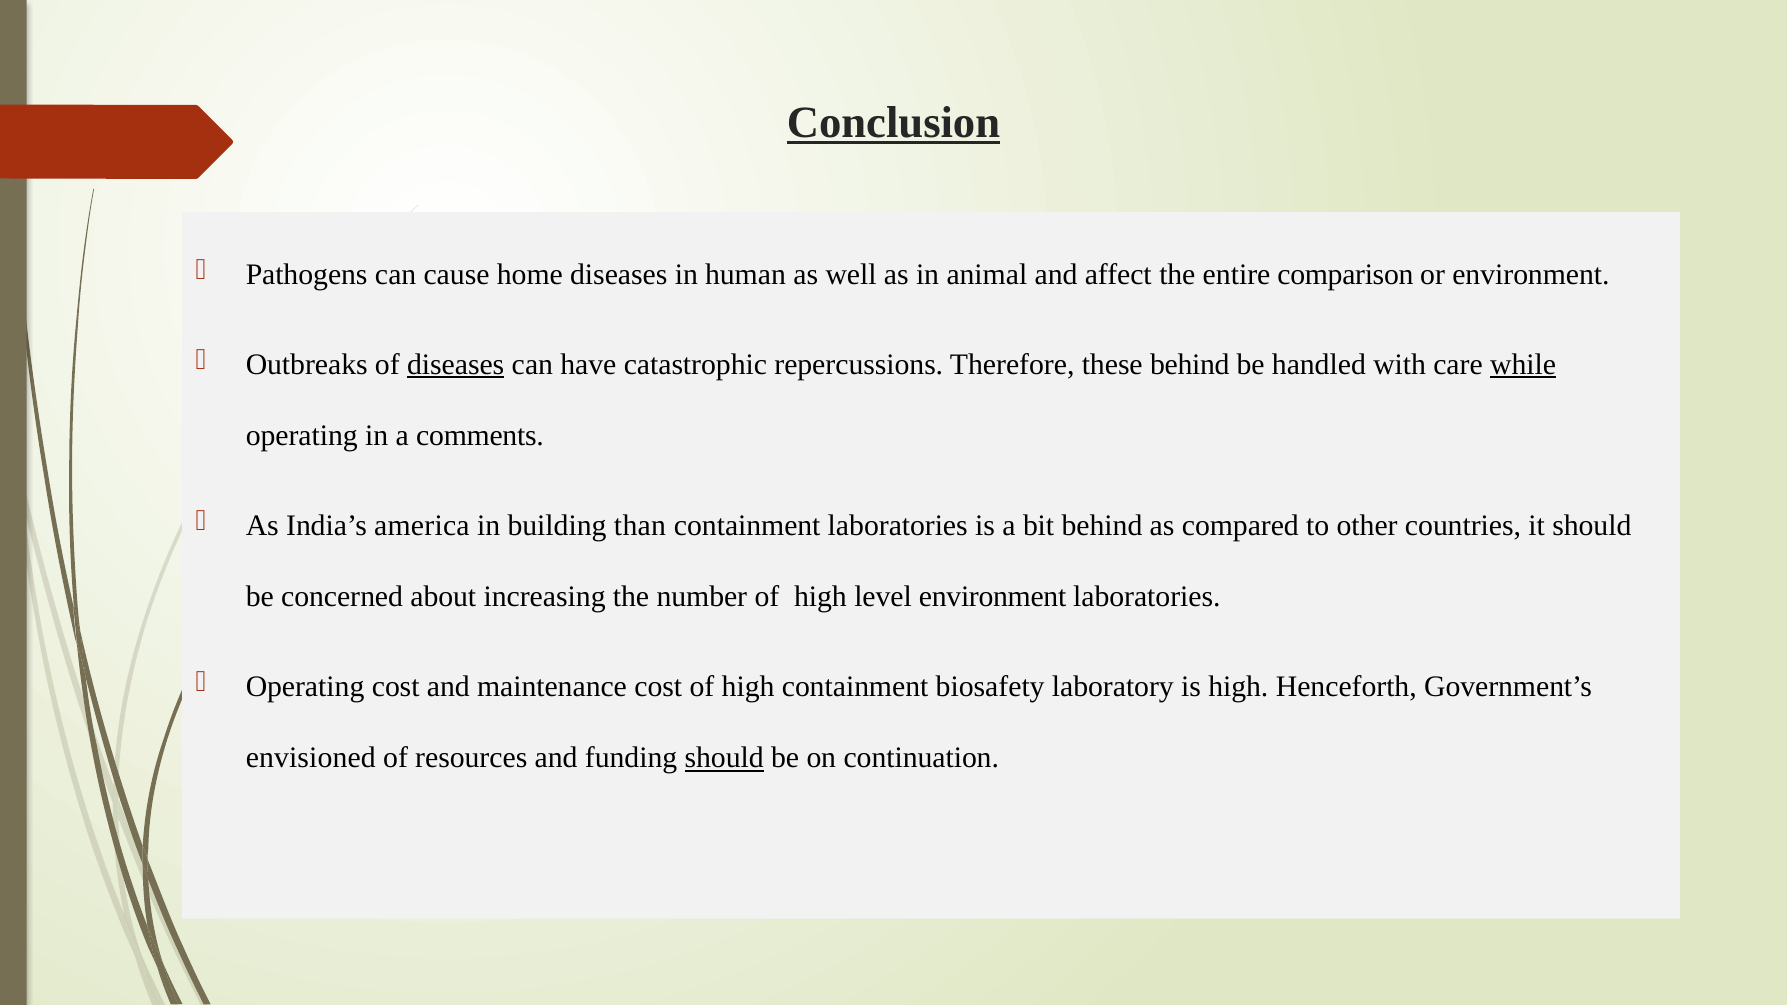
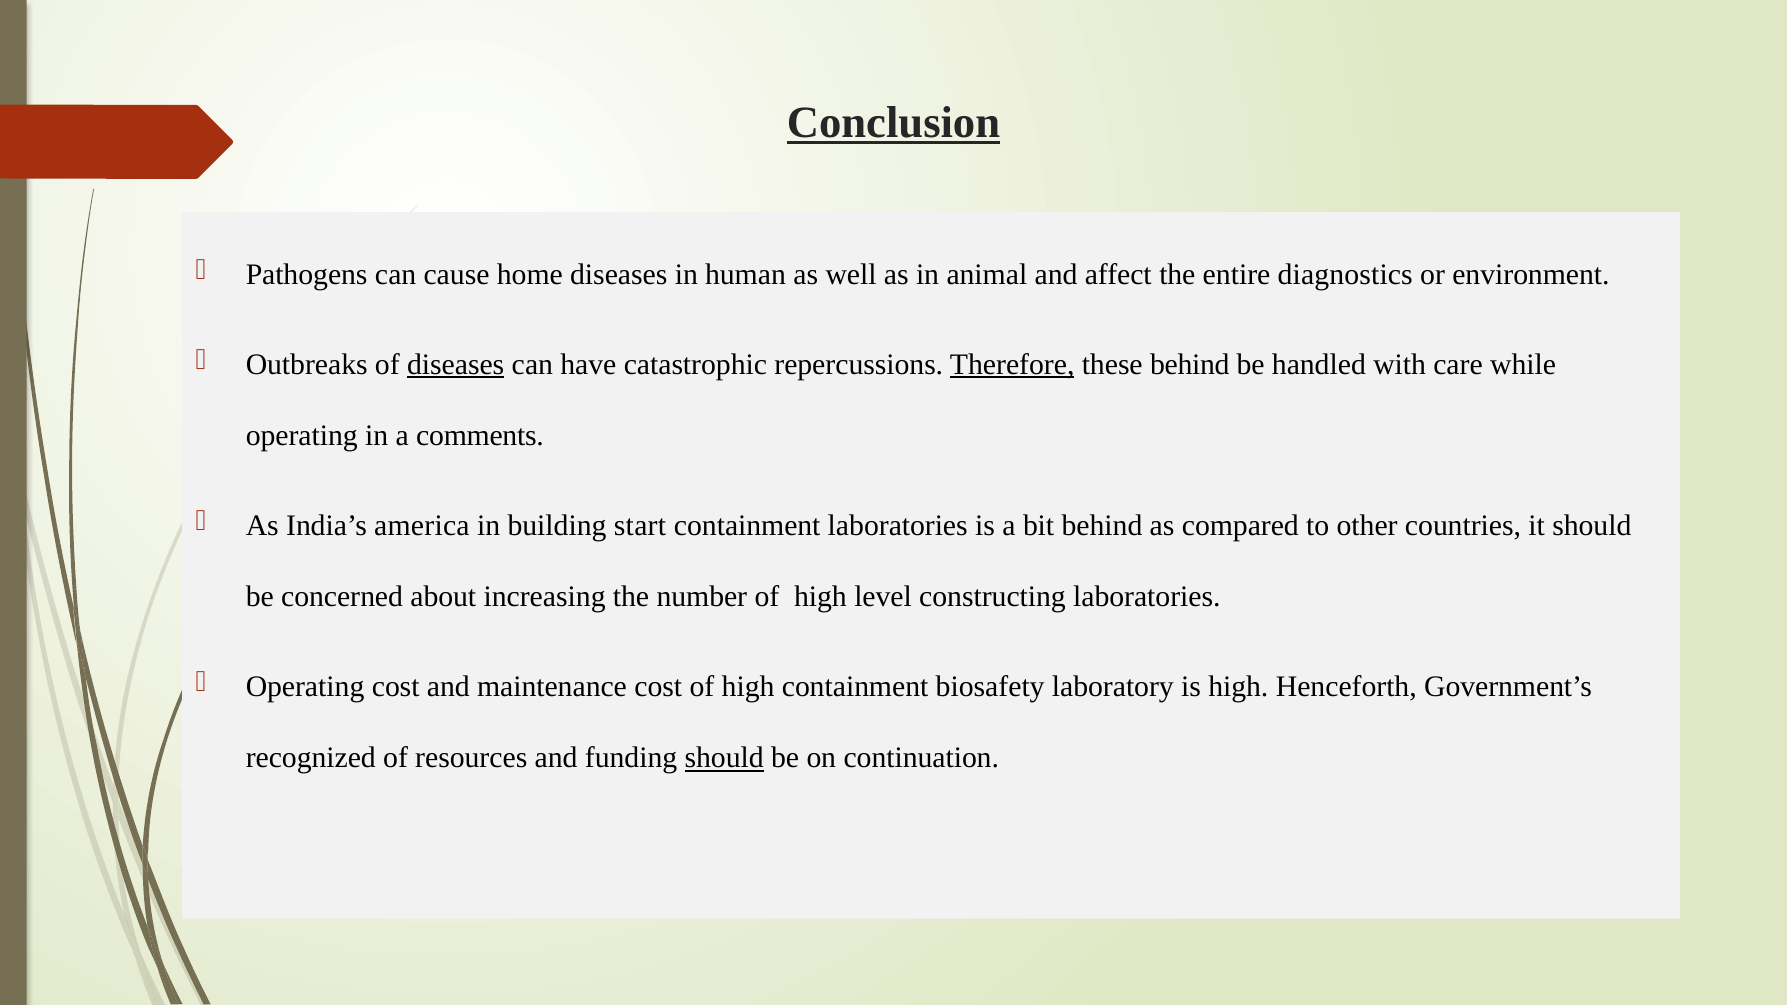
comparison: comparison -> diagnostics (1345, 274)
Therefore underline: none -> present (1012, 364)
while underline: present -> none (1523, 364)
than: than -> start (640, 526)
level environment: environment -> constructing (992, 597)
envisioned: envisioned -> recognized (311, 758)
